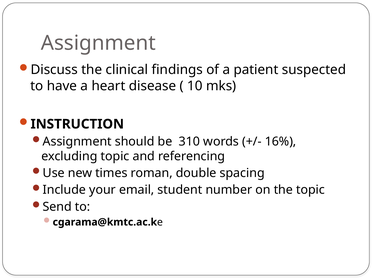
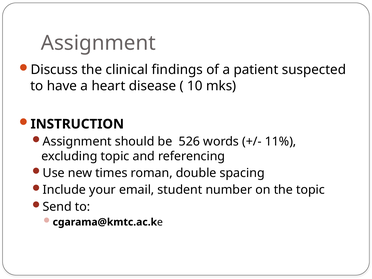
310: 310 -> 526 (189, 141)
16%: 16% -> 11% (281, 141)
